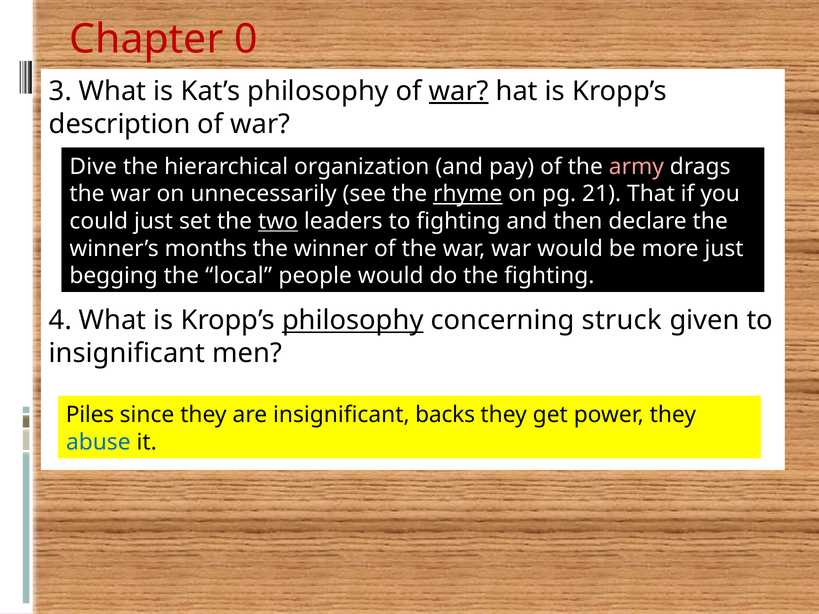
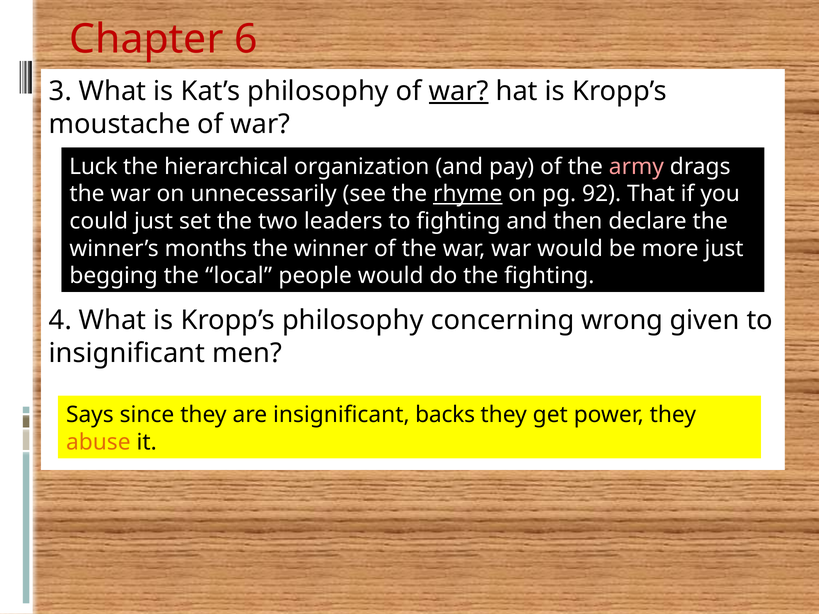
0: 0 -> 6 (246, 39)
description: description -> moustache (120, 124)
Dive: Dive -> Luck (93, 167)
21: 21 -> 92 (602, 194)
two underline: present -> none (278, 221)
philosophy underline: present -> none (353, 321)
struck: struck -> wrong (622, 321)
Piles: Piles -> Says (90, 415)
abuse colour: blue -> orange (98, 442)
